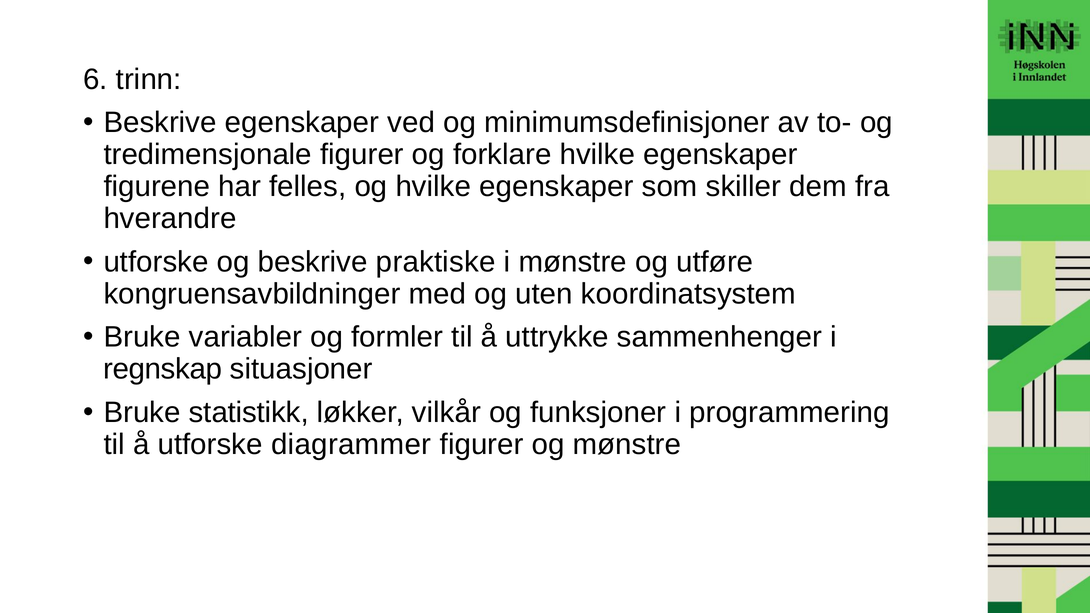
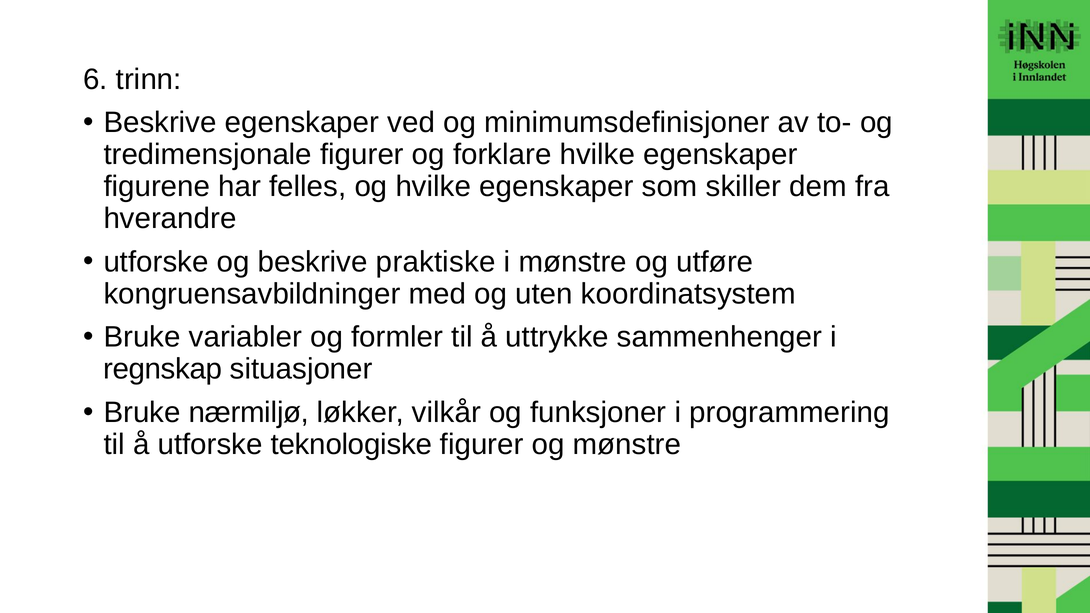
statistikk: statistikk -> nærmiljø (249, 413)
diagrammer: diagrammer -> teknologiske (351, 444)
